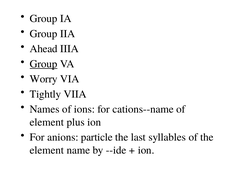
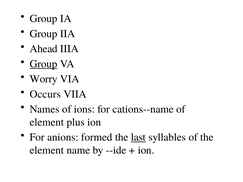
Tightly: Tightly -> Occurs (45, 94)
particle: particle -> formed (97, 137)
last underline: none -> present (138, 137)
